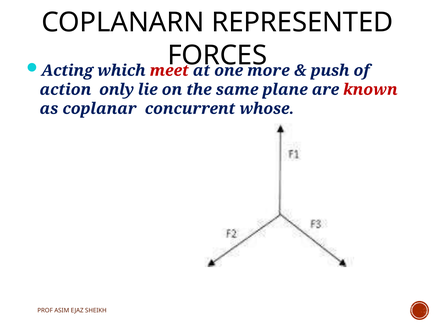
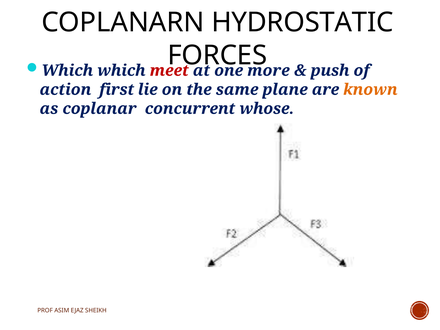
REPRESENTED: REPRESENTED -> HYDROSTATIC (302, 22)
Acting: Acting -> Which (67, 71)
only: only -> first (117, 90)
known colour: red -> orange (370, 90)
